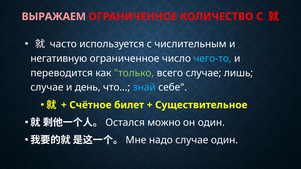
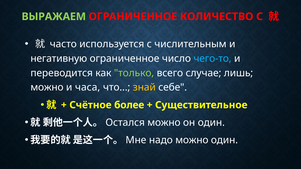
ВЫРАЖАЕМ colour: pink -> light green (54, 17)
случае: случае -> можно (47, 88)
день: день -> часа (88, 88)
знай colour: light blue -> yellow (144, 88)
билет: билет -> более (129, 105)
надо случае: случае -> можно (192, 140)
